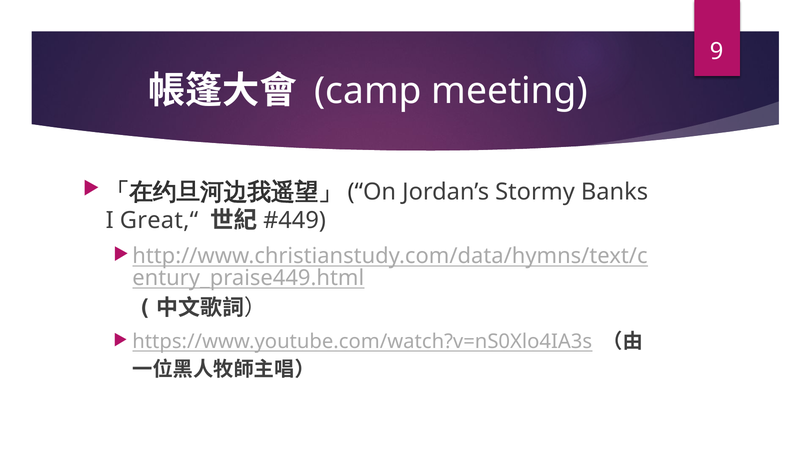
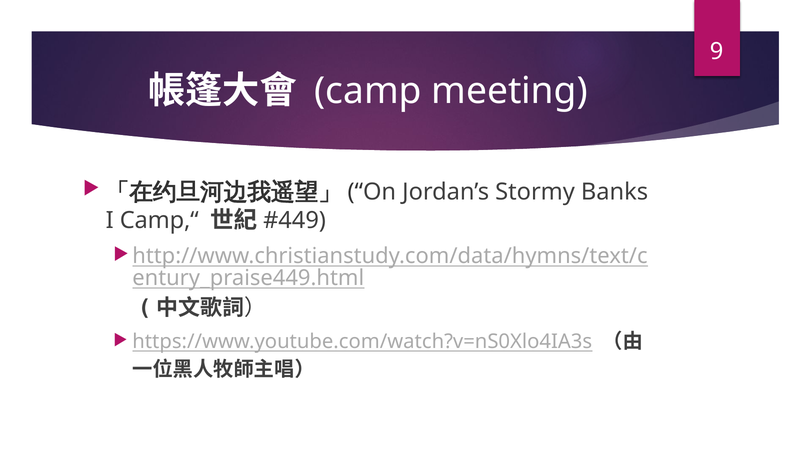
Great,“: Great,“ -> Camp,“ (159, 220)
